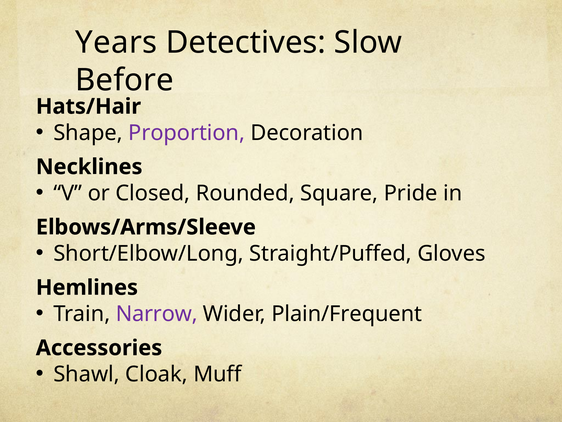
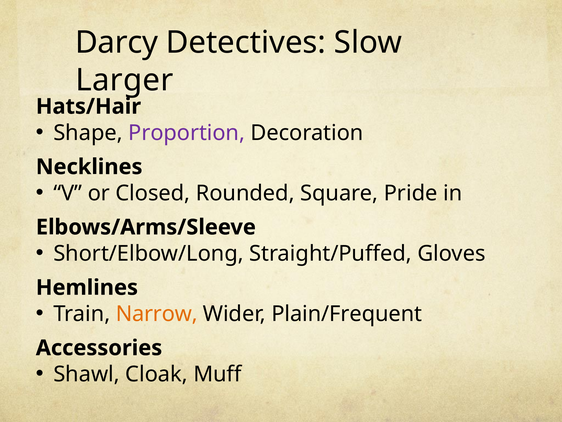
Years: Years -> Darcy (117, 43)
Before: Before -> Larger (124, 80)
Narrow colour: purple -> orange (157, 314)
